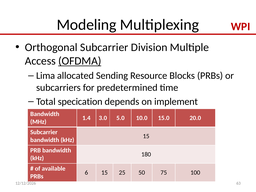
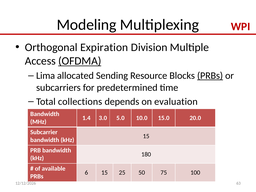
Orthogonal Subcarrier: Subcarrier -> Expiration (104, 47)
PRBs underline: none -> present (210, 76)
specication: specication -> collections (80, 102)
implement: implement -> evaluation (176, 102)
